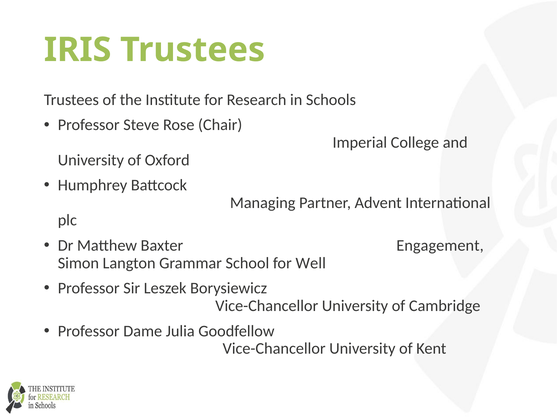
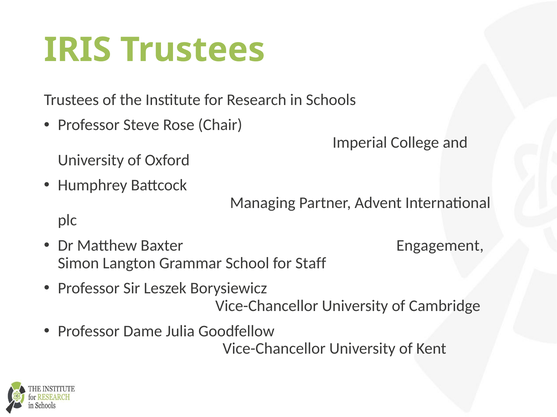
Well: Well -> Staff (311, 263)
